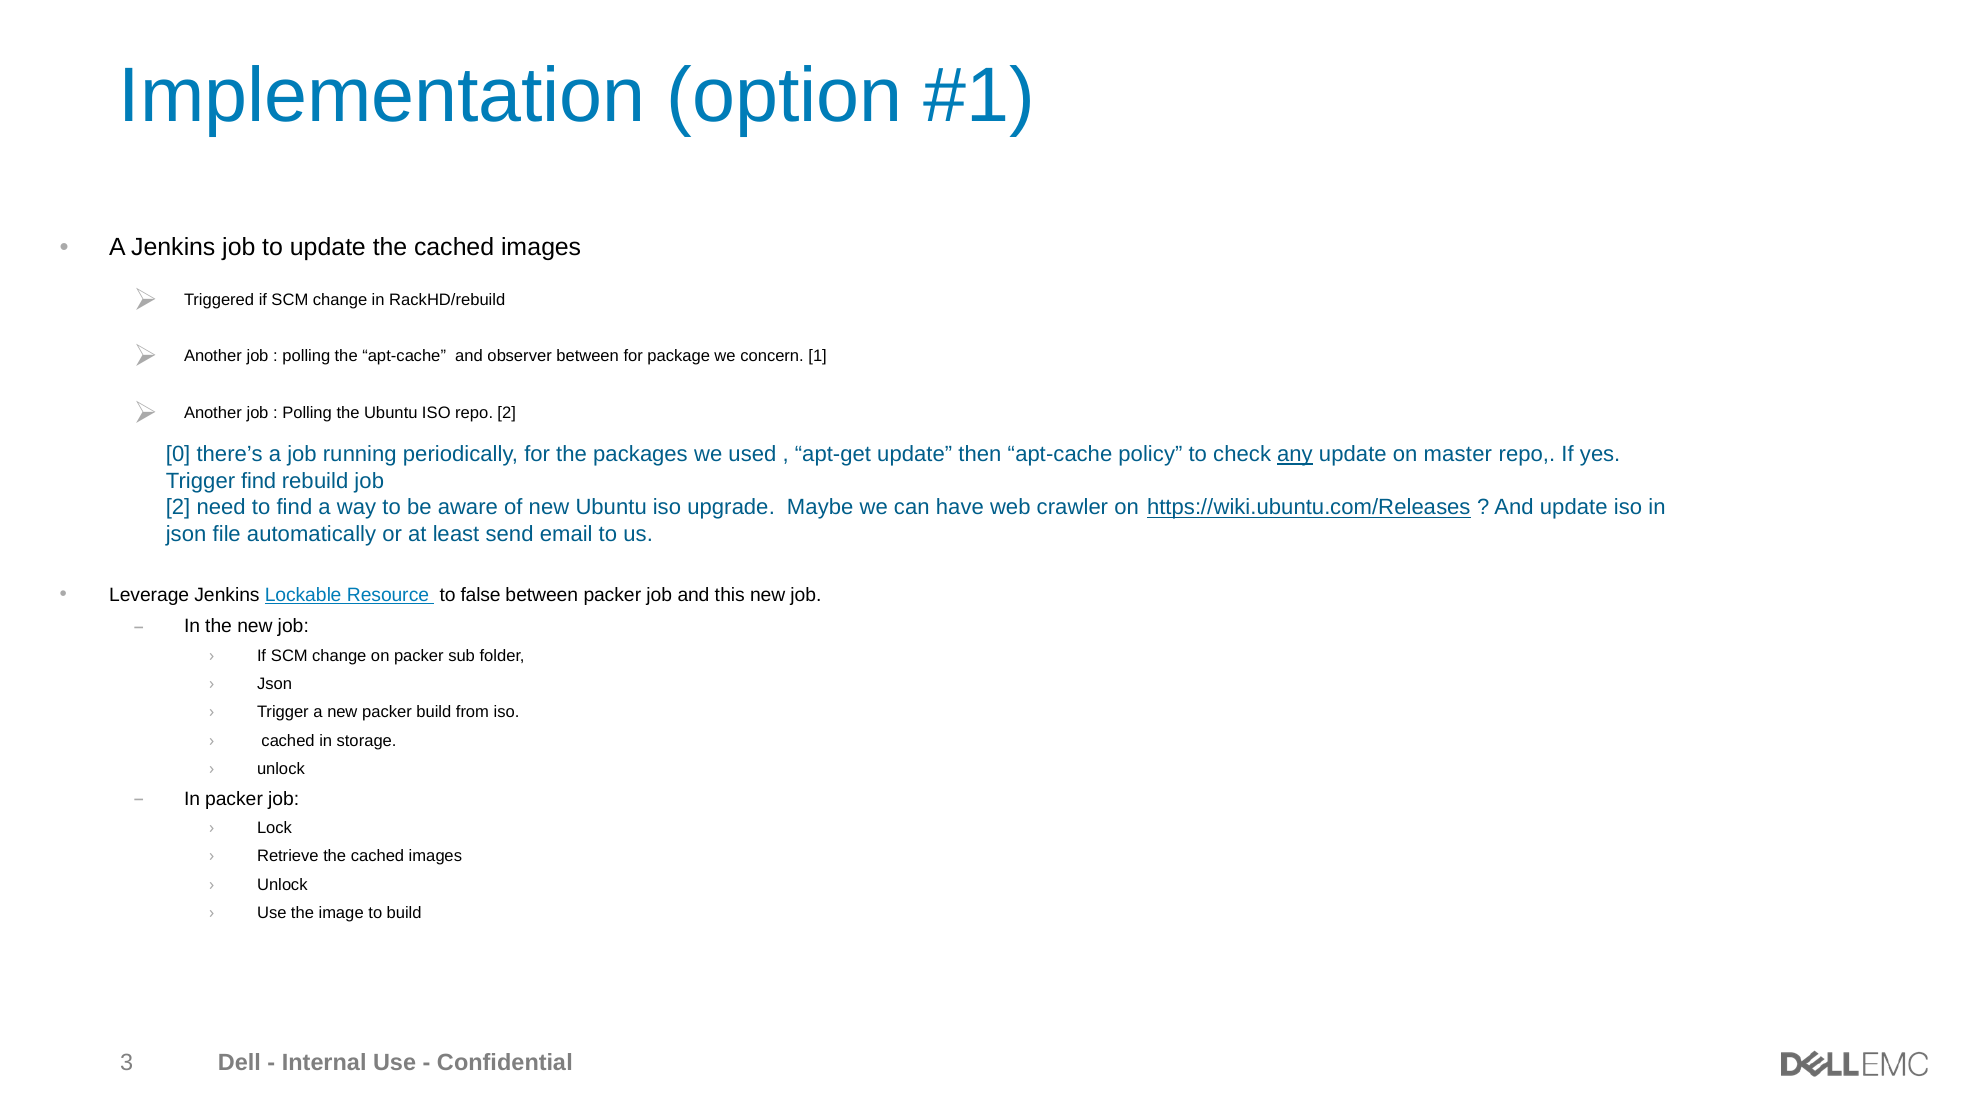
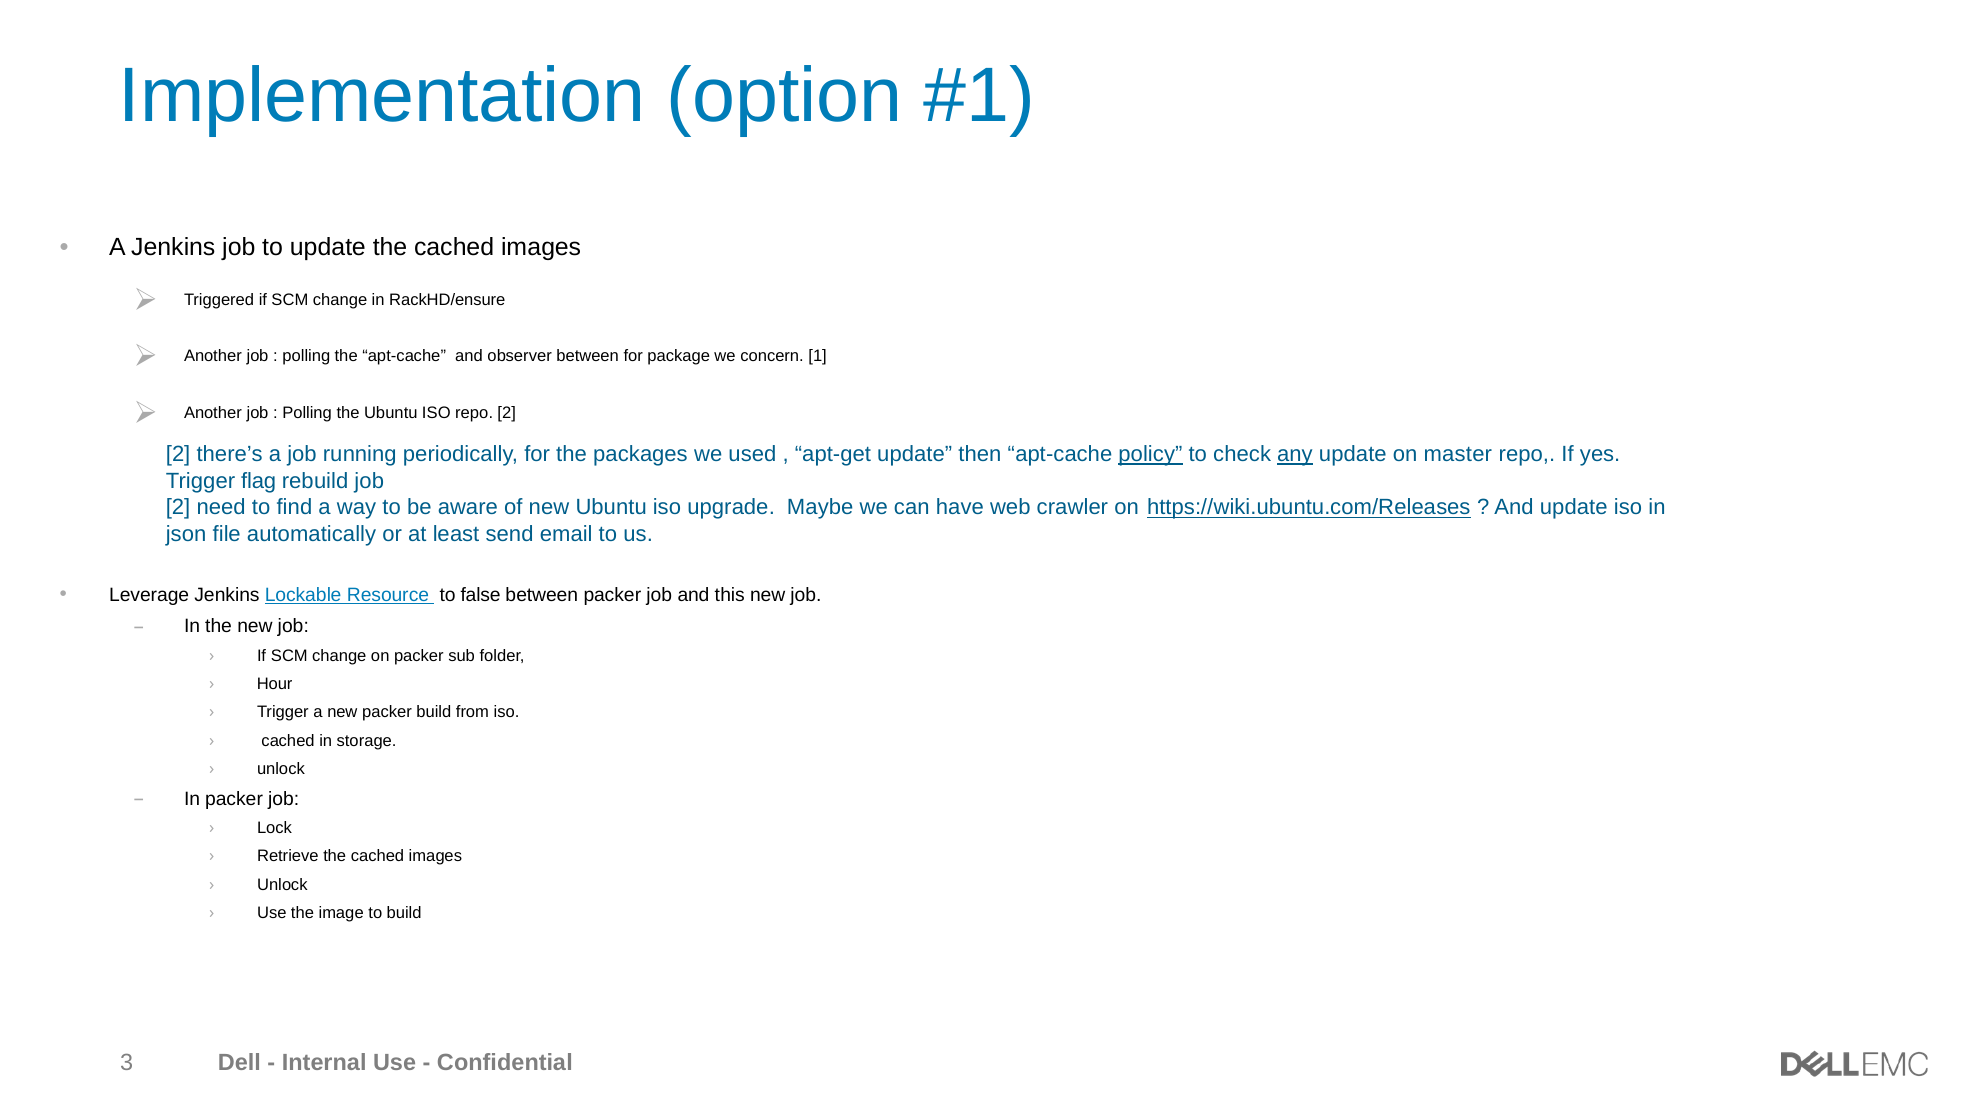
RackHD/rebuild: RackHD/rebuild -> RackHD/ensure (447, 300)
0: 0 -> 2 (178, 455)
policy underline: none -> present (1150, 455)
Trigger find: find -> flag (259, 481)
Json: Json -> Hour (275, 684)
